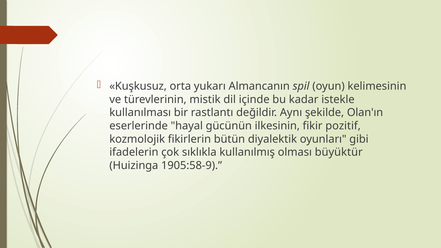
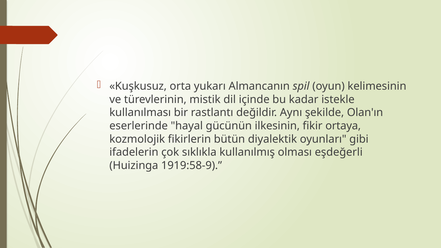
pozitif: pozitif -> ortaya (343, 126)
büyüktür: büyüktür -> eşdeğerli (339, 152)
1905:58-9: 1905:58-9 -> 1919:58-9 (192, 166)
